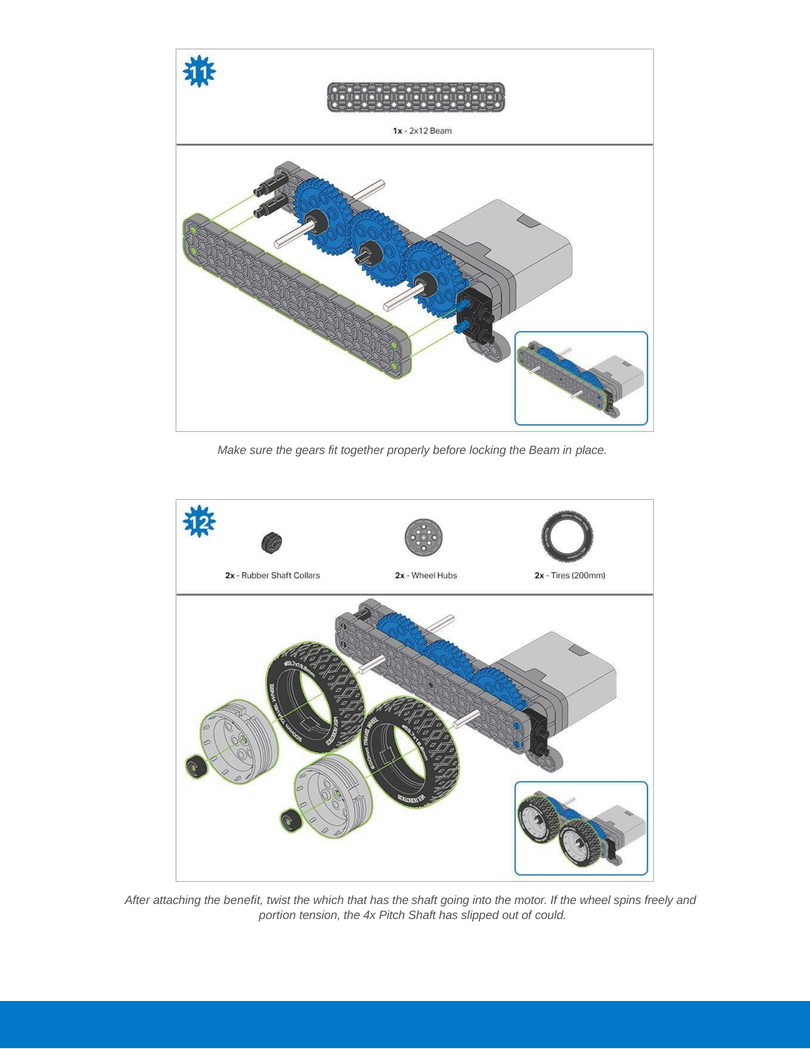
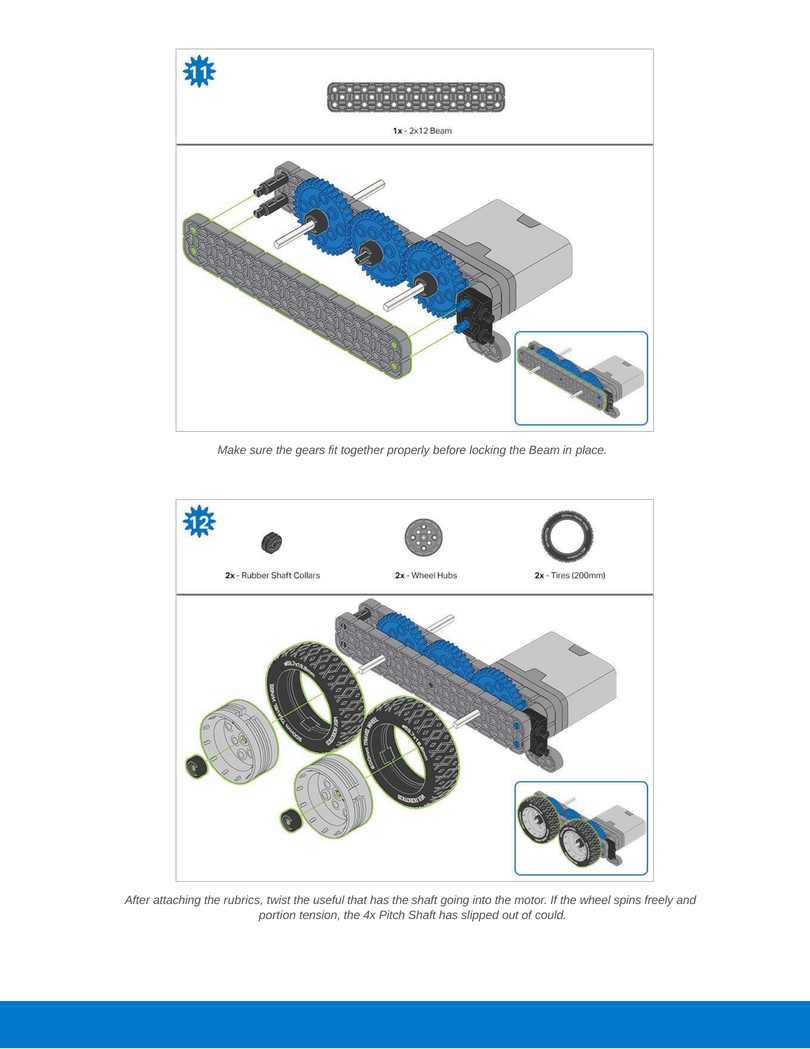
benefit: benefit -> rubrics (244, 900)
which: which -> useful (329, 900)
